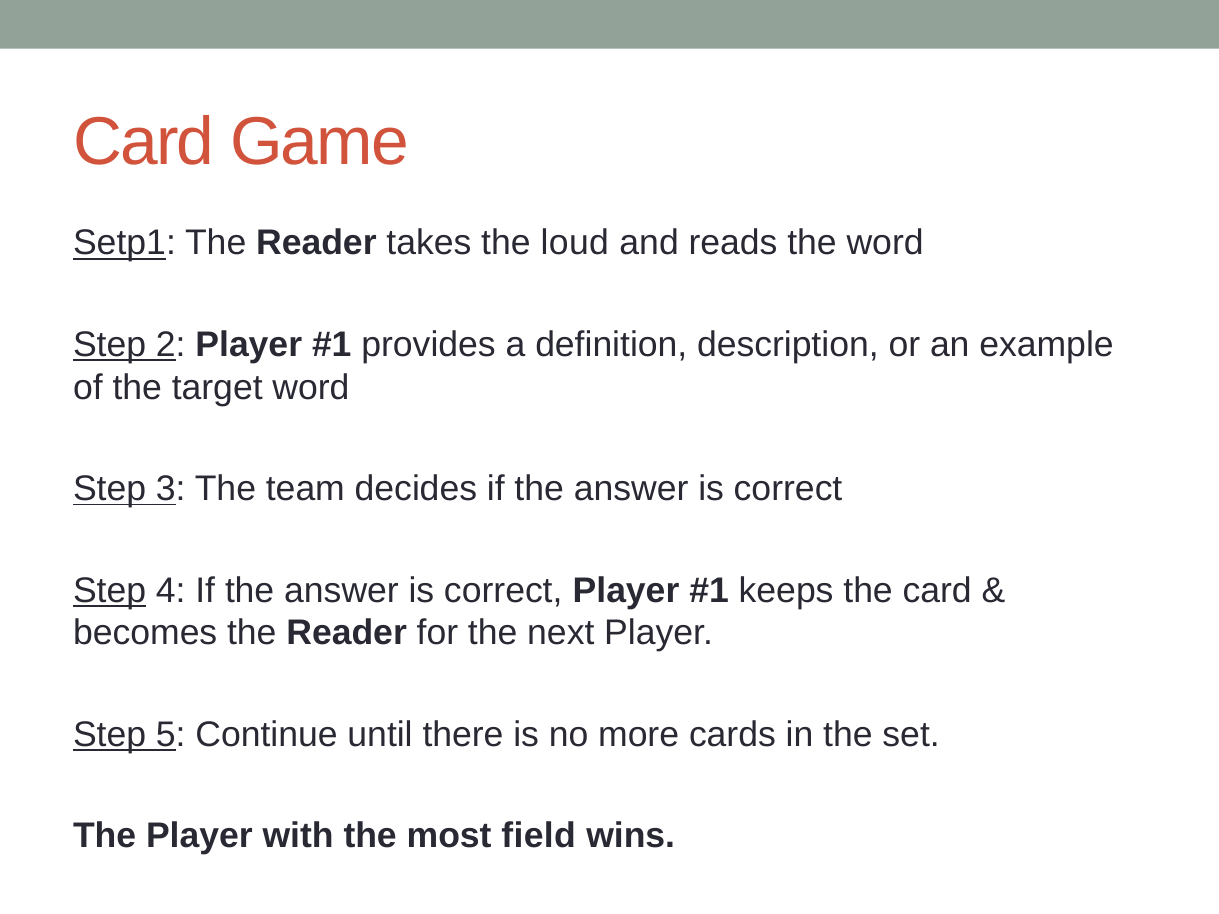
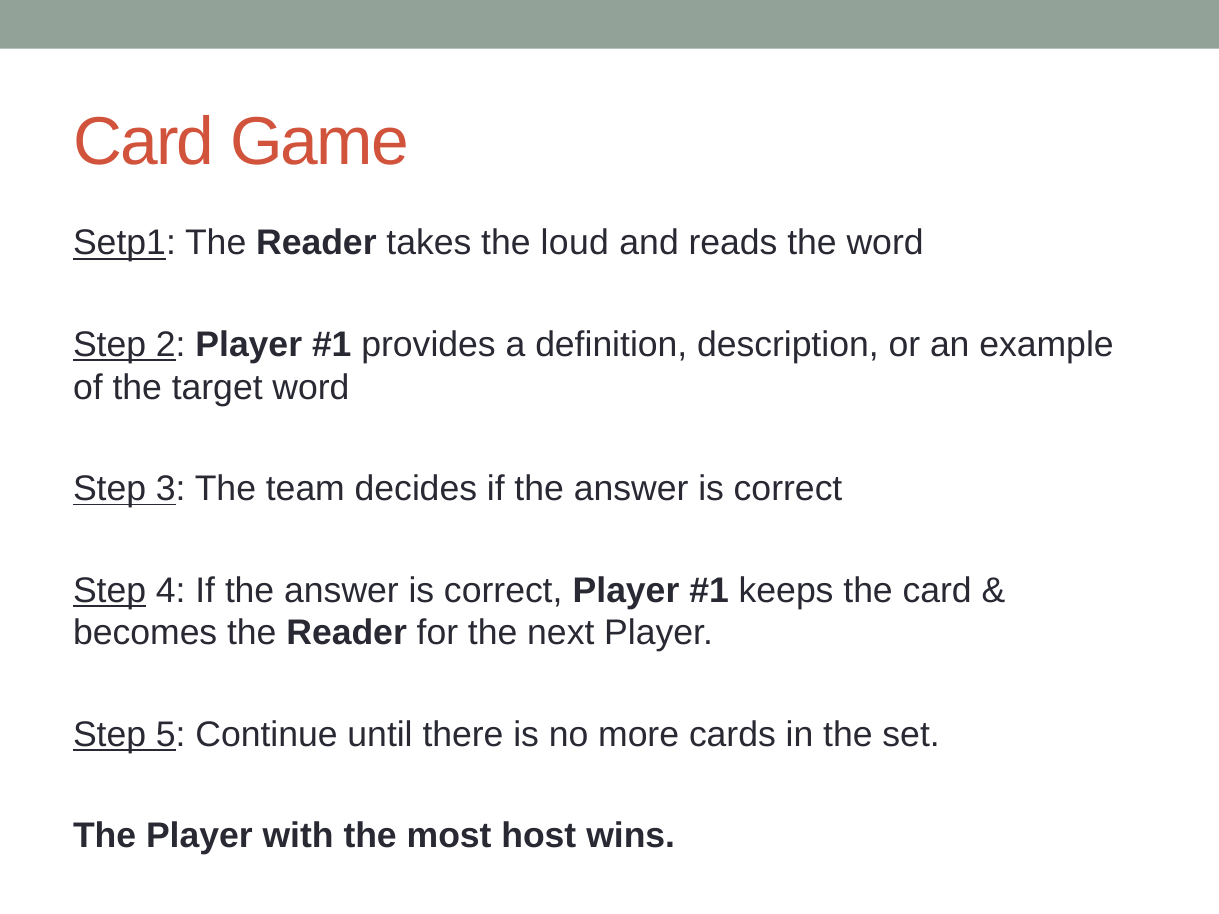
field: field -> host (539, 836)
